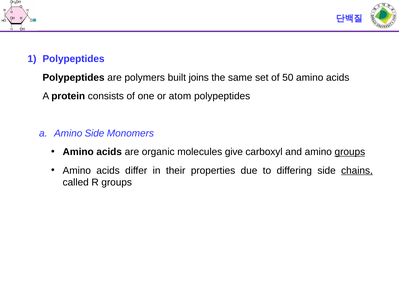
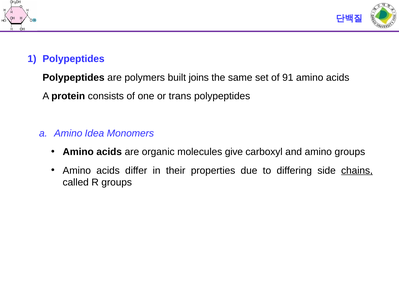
50: 50 -> 91 (288, 78)
atom: atom -> trans (180, 96)
Amino Side: Side -> Idea (94, 133)
groups underline: present -> none (350, 152)
